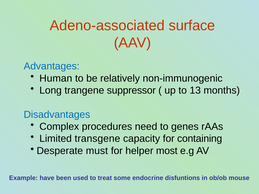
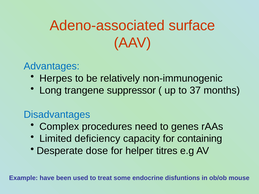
Human: Human -> Herpes (56, 78)
13: 13 -> 37 (195, 90)
transgene: transgene -> deficiency (97, 139)
must: must -> dose (97, 151)
most: most -> titres (167, 151)
